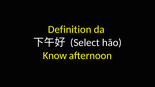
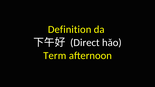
Select: Select -> Direct (85, 43)
Know: Know -> Term (55, 56)
